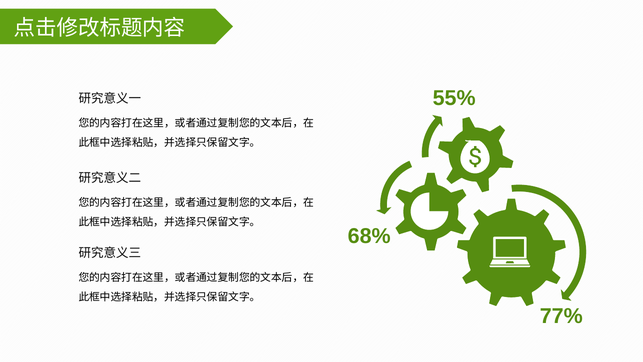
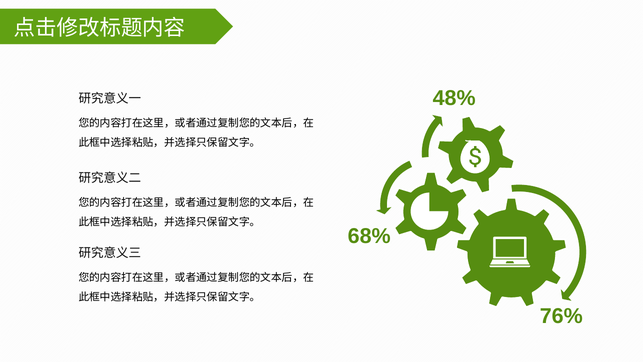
55%: 55% -> 48% (454, 98)
77%: 77% -> 76% (561, 316)
